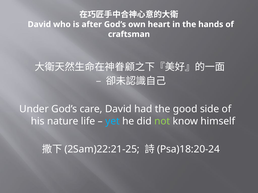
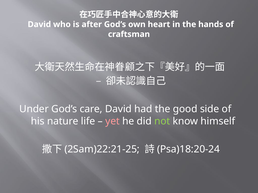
yet colour: light blue -> pink (113, 121)
